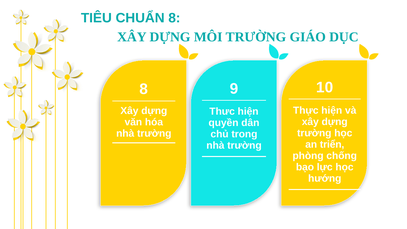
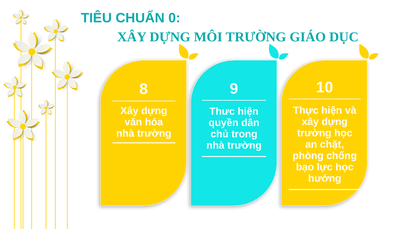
CHUẨN 8: 8 -> 0 (174, 18)
triển: triển -> chặt (332, 144)
